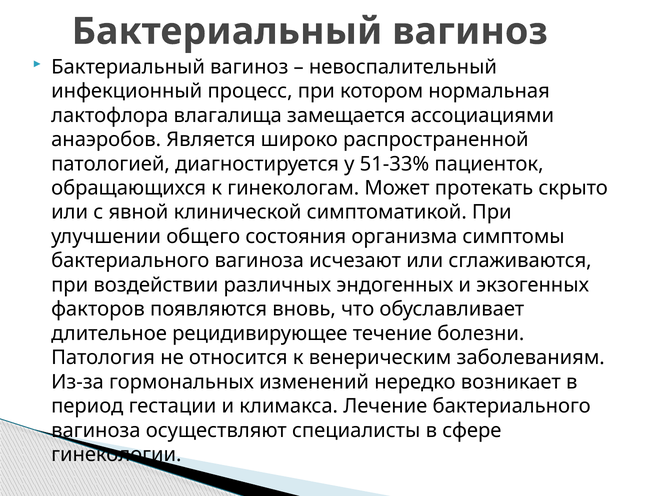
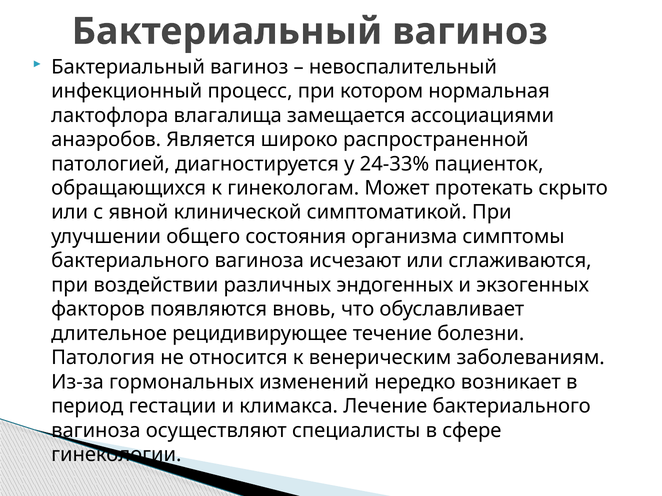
51-33%: 51-33% -> 24-33% (395, 164)
